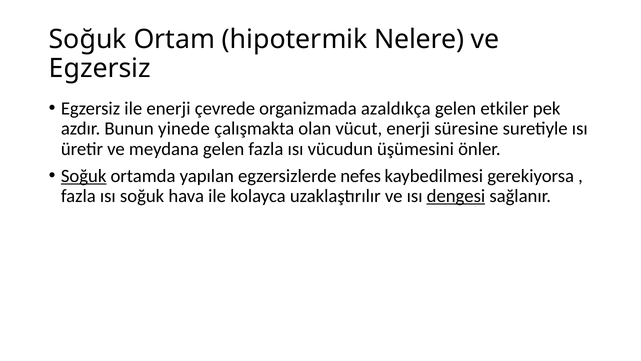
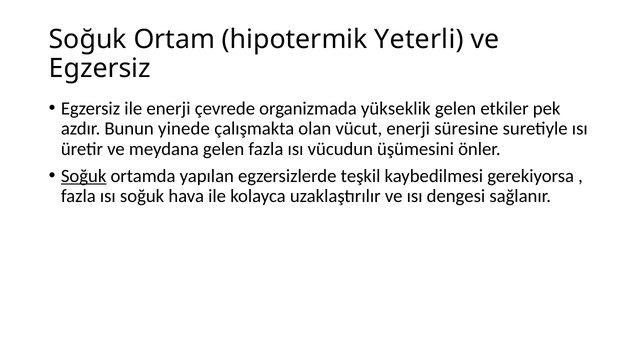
Nelere: Nelere -> Yeterli (419, 39)
azaldıkça: azaldıkça -> yükseklik (396, 108)
nefes: nefes -> teşkil (361, 176)
dengesi underline: present -> none (456, 196)
